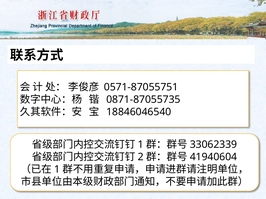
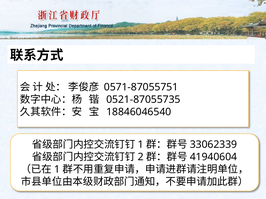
0871-87055735: 0871-87055735 -> 0521-87055735 (143, 100)
